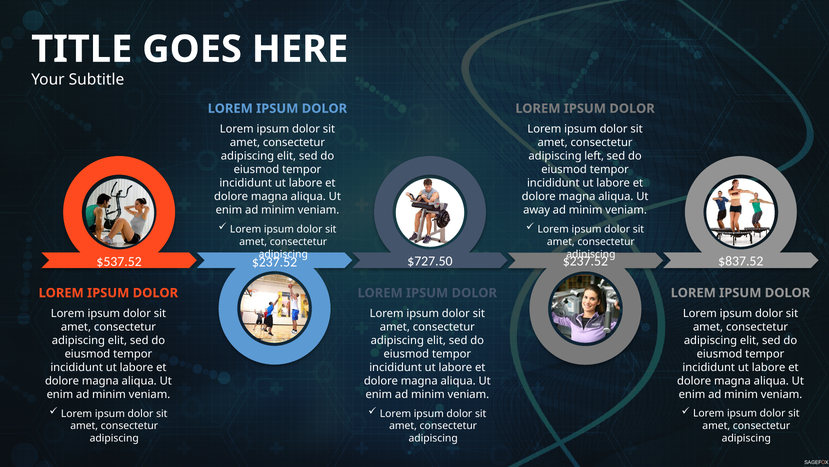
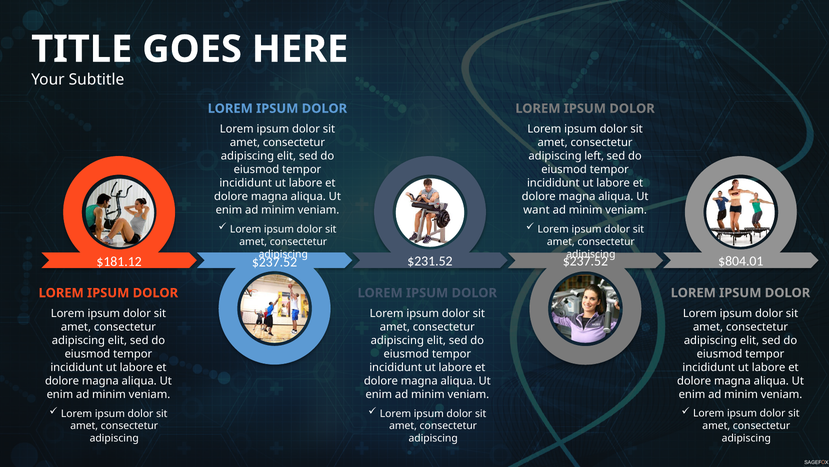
away: away -> want (537, 210)
$537.52: $537.52 -> $181.12 (119, 261)
$727.50: $727.50 -> $231.52 (430, 261)
$837.52: $837.52 -> $804.01 (741, 261)
